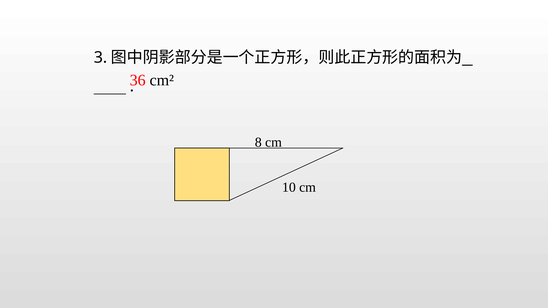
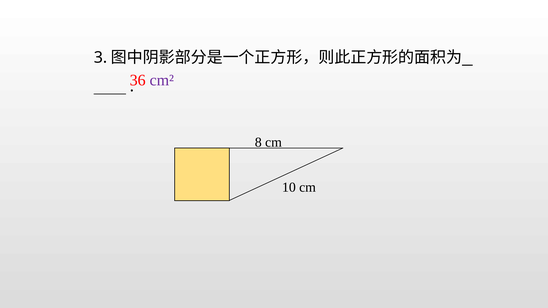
cm² colour: black -> purple (162, 80)
